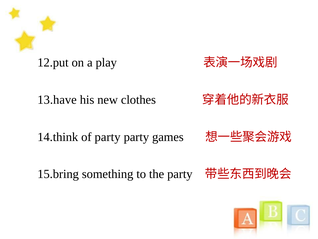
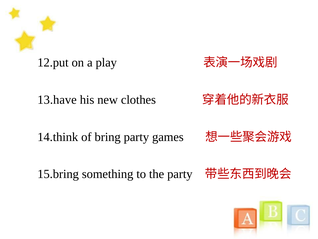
of party: party -> bring (108, 137)
